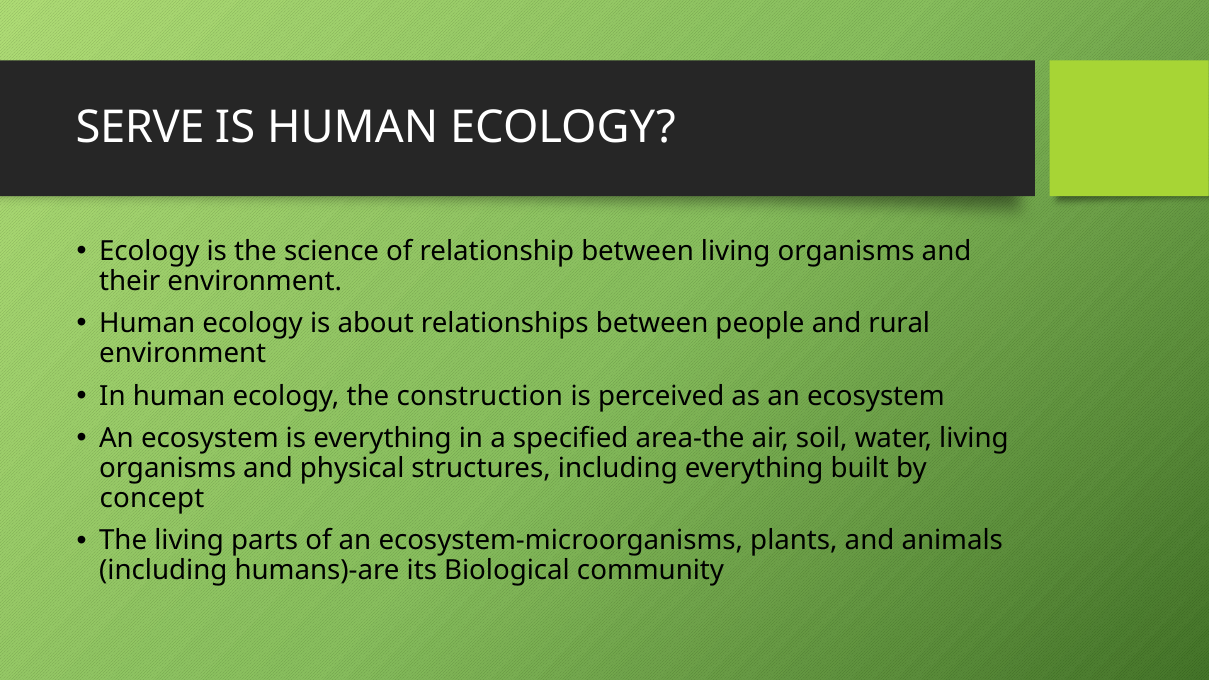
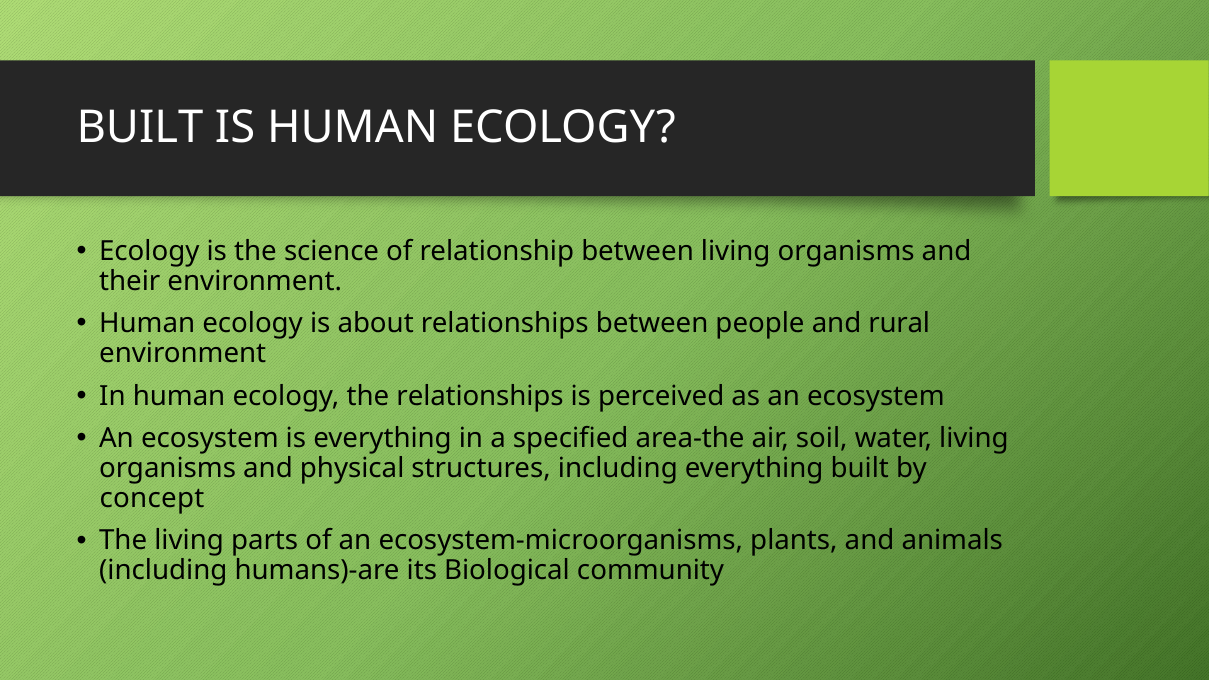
SERVE: SERVE -> BUILT (140, 128)
the construction: construction -> relationships (480, 396)
